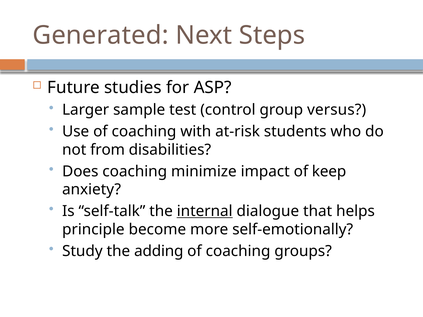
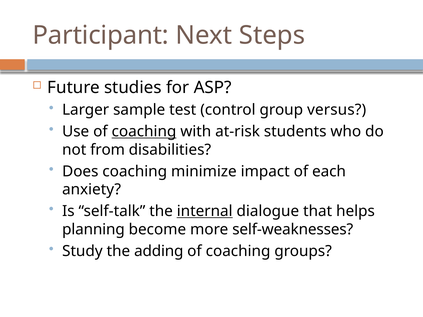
Generated: Generated -> Participant (101, 35)
coaching underline: none -> present (144, 132)
keep: keep -> each (329, 171)
principle: principle -> planning (93, 230)
self-emotionally: self-emotionally -> self-weaknesses (293, 230)
